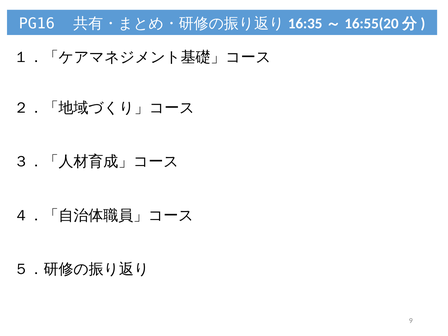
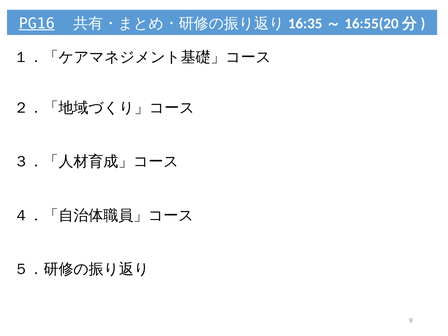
PG16 underline: none -> present (37, 23)
